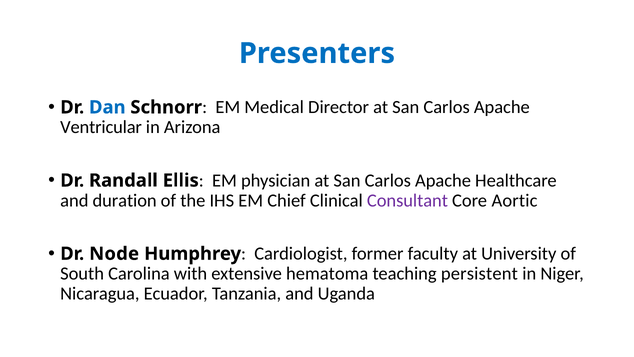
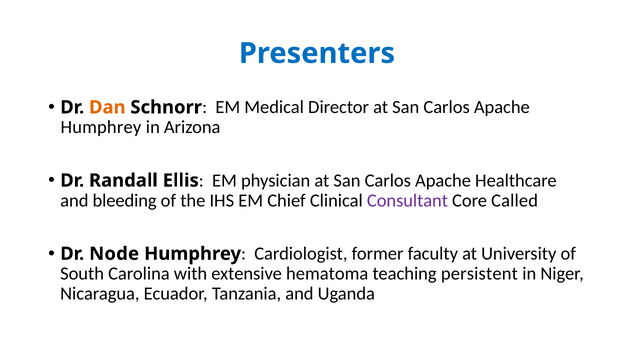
Dan colour: blue -> orange (107, 107)
Ventricular: Ventricular -> Humphrey (101, 127)
duration: duration -> bleeding (125, 200)
Aortic: Aortic -> Called (515, 200)
